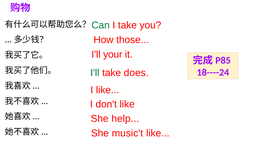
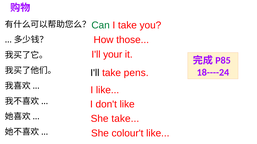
I'll colour: green -> black (95, 73)
does: does -> pens (136, 73)
She help: help -> take (125, 119)
music't: music't -> colour't (128, 134)
